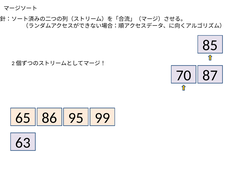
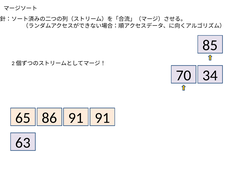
87: 87 -> 34 (210, 75)
65 95: 95 -> 91 (76, 118)
86 99: 99 -> 91 (102, 118)
